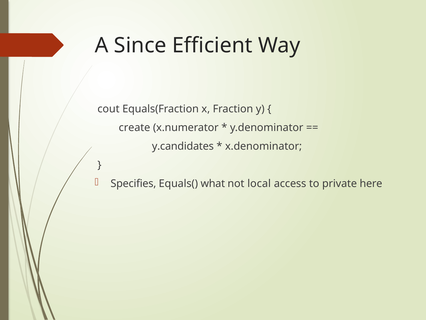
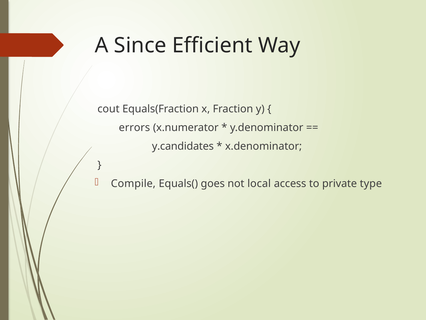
create: create -> errors (134, 127)
Specifies: Specifies -> Compile (133, 183)
what: what -> goes (213, 183)
here: here -> type (371, 183)
